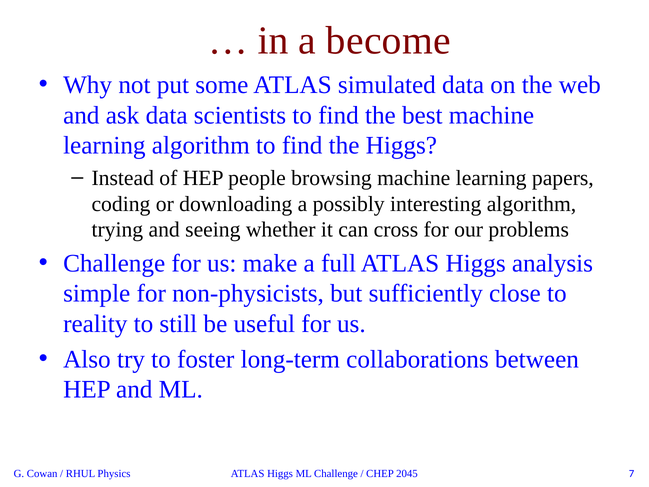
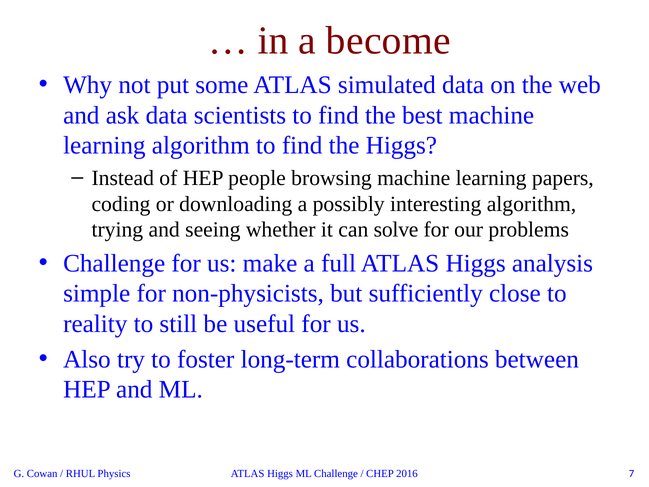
cross: cross -> solve (396, 230)
2045: 2045 -> 2016 (407, 474)
